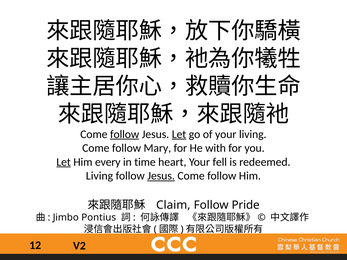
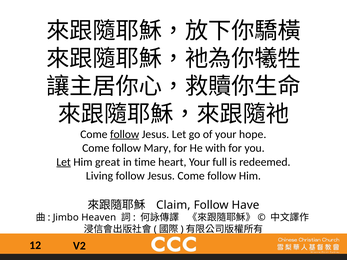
Let underline: present -> none (179, 134)
your living: living -> hope (253, 134)
every: every -> great (108, 162)
fell: fell -> full (220, 162)
Jesus underline: present -> none (161, 176)
Pride: Pride -> Have (245, 205)
Pontius: Pontius -> Heaven (99, 218)
